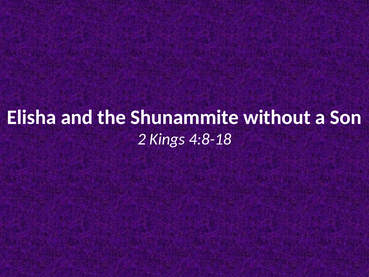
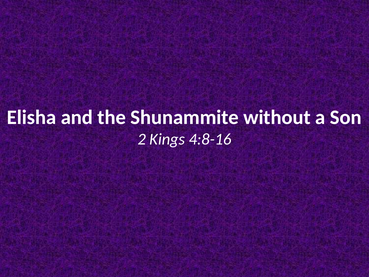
4:8-18: 4:8-18 -> 4:8-16 (210, 139)
